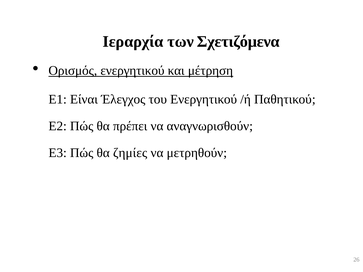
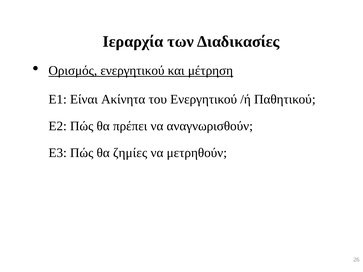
Σχετιζόμενα: Σχετιζόμενα -> Διαδικασίες (238, 41)
Έλεγχος: Έλεγχος -> Ακίνητα (123, 99)
